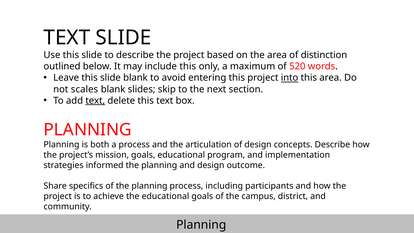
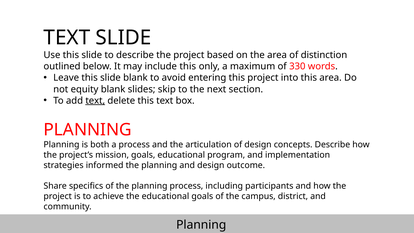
520: 520 -> 330 (297, 66)
into underline: present -> none (290, 78)
scales: scales -> equity (85, 89)
